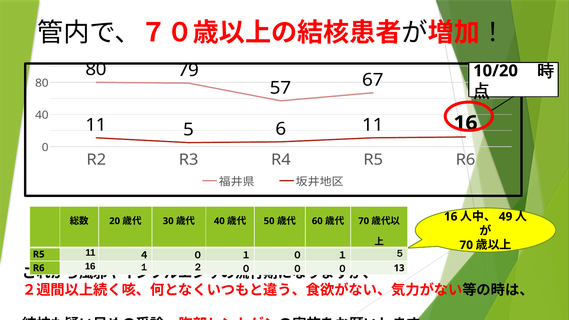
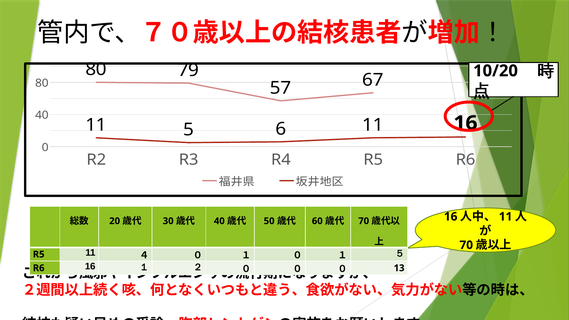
49: 49 -> 11 (506, 217)
